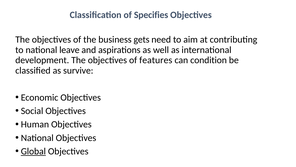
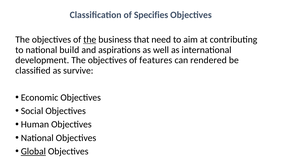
the underline: none -> present (90, 39)
gets: gets -> that (142, 39)
leave: leave -> build (69, 50)
condition: condition -> rendered (209, 60)
